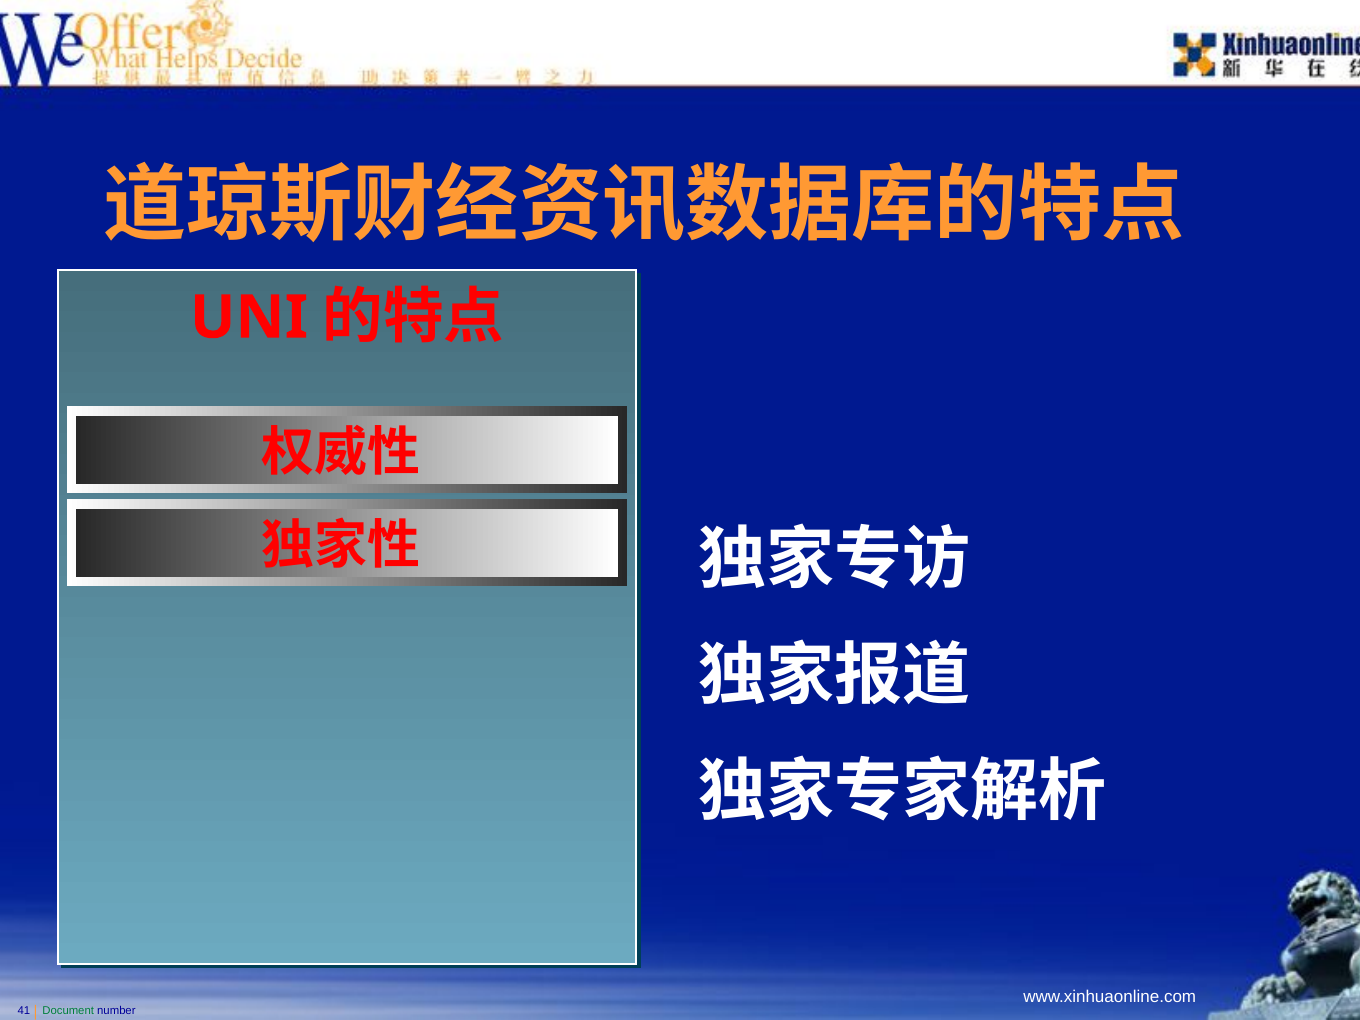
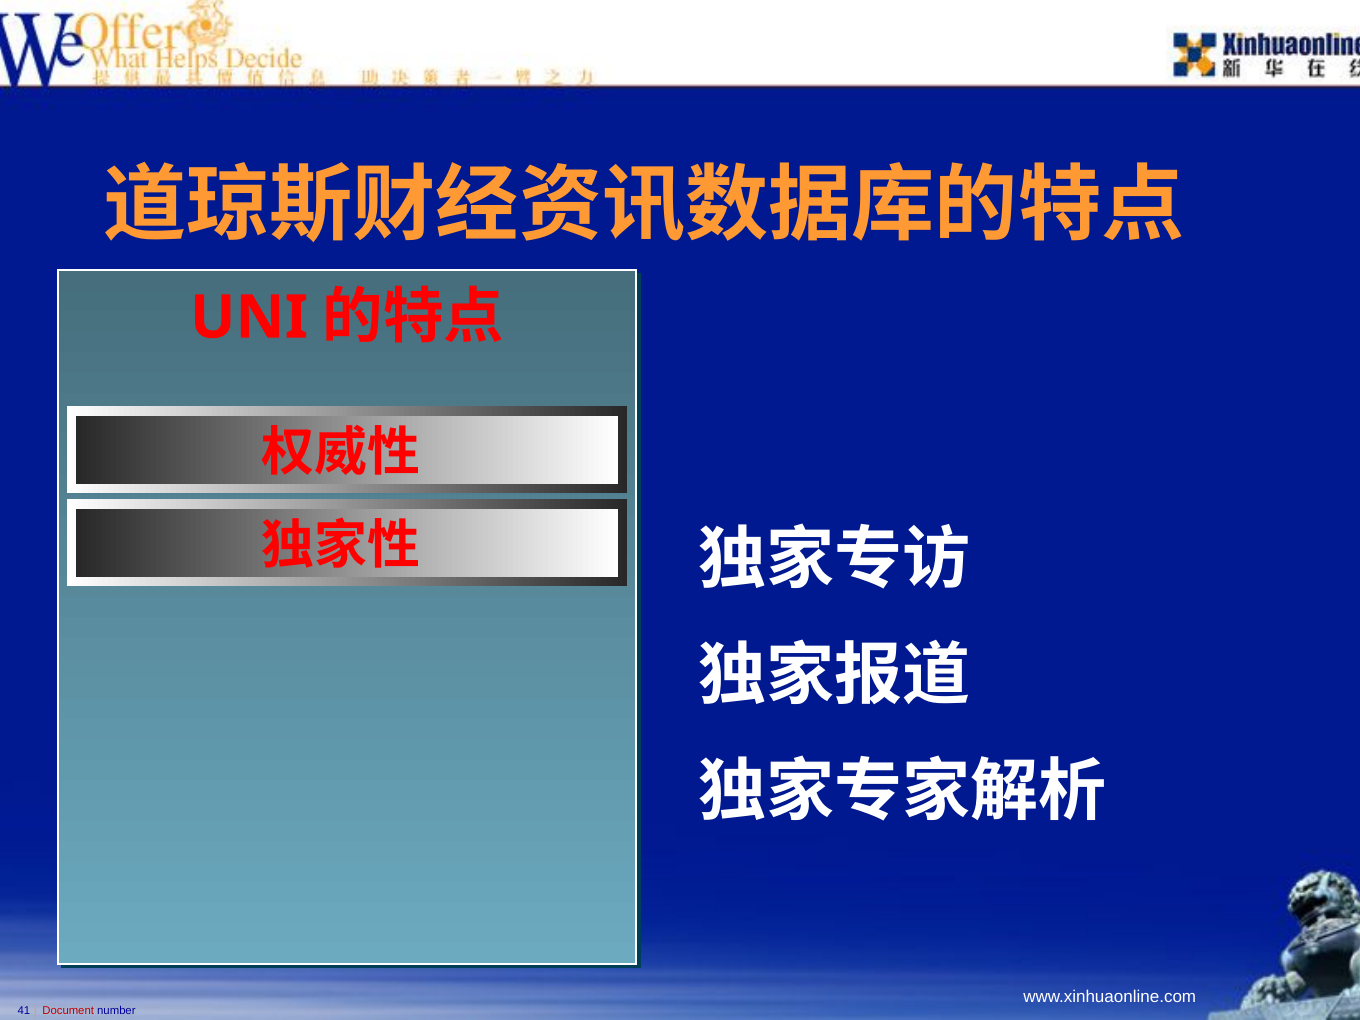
Document colour: green -> red (68, 1010)
